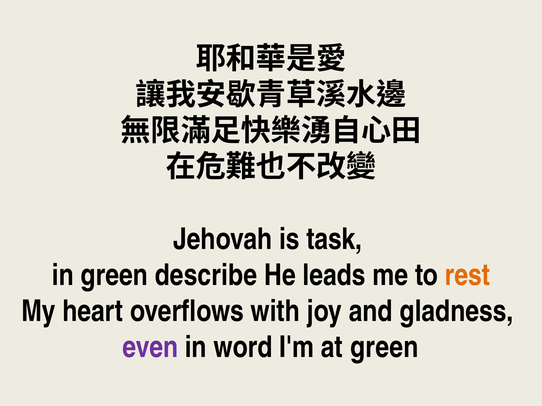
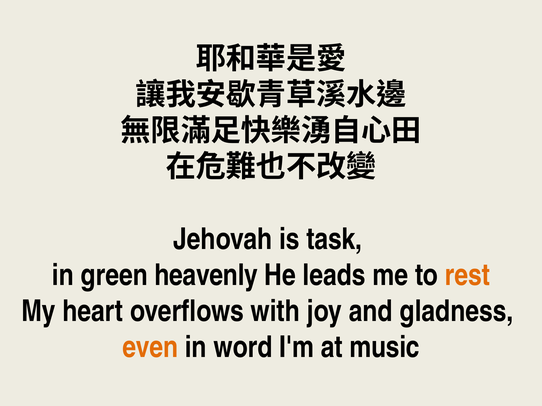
describe: describe -> heavenly (206, 276)
even colour: purple -> orange (150, 348)
at green: green -> music (385, 348)
